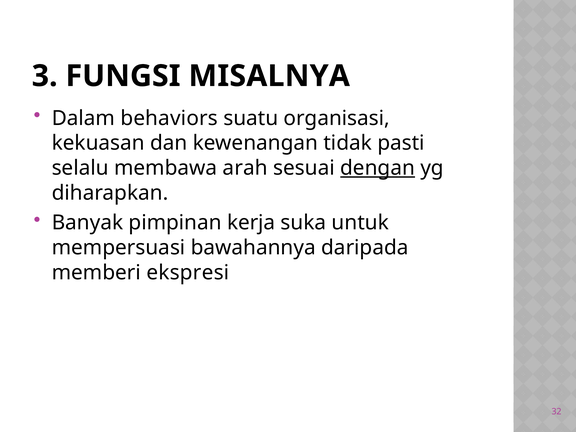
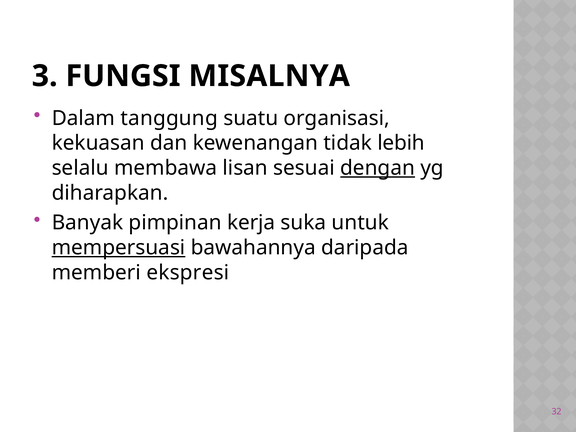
behaviors: behaviors -> tanggung (169, 118)
pasti: pasti -> lebih (401, 143)
arah: arah -> lisan (245, 168)
mempersuasi underline: none -> present (119, 248)
